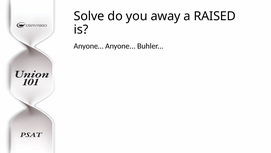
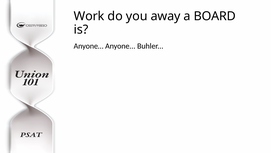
Solve: Solve -> Work (89, 16)
RAISED: RAISED -> BOARD (215, 16)
